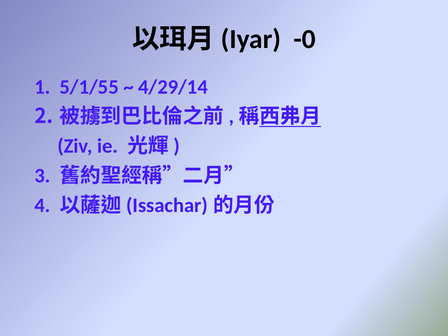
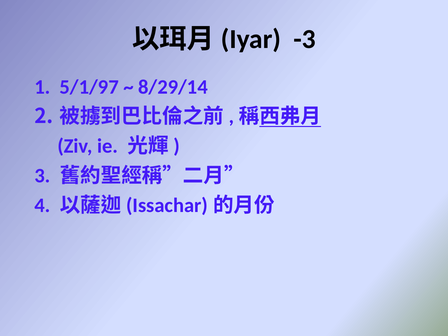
-0: -0 -> -3 (305, 39)
5/1/55: 5/1/55 -> 5/1/97 (89, 87)
4/29/14: 4/29/14 -> 8/29/14 (173, 87)
